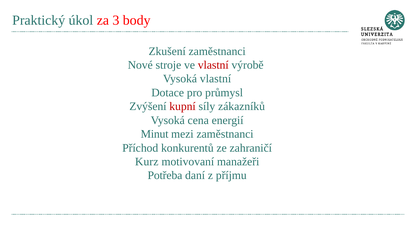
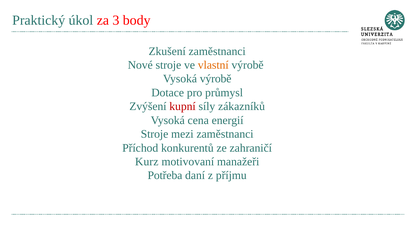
vlastní colour: red -> orange (213, 65)
Vysoká vlastní: vlastní -> výrobě (216, 79)
Minut: Minut -> Stroje (155, 134)
